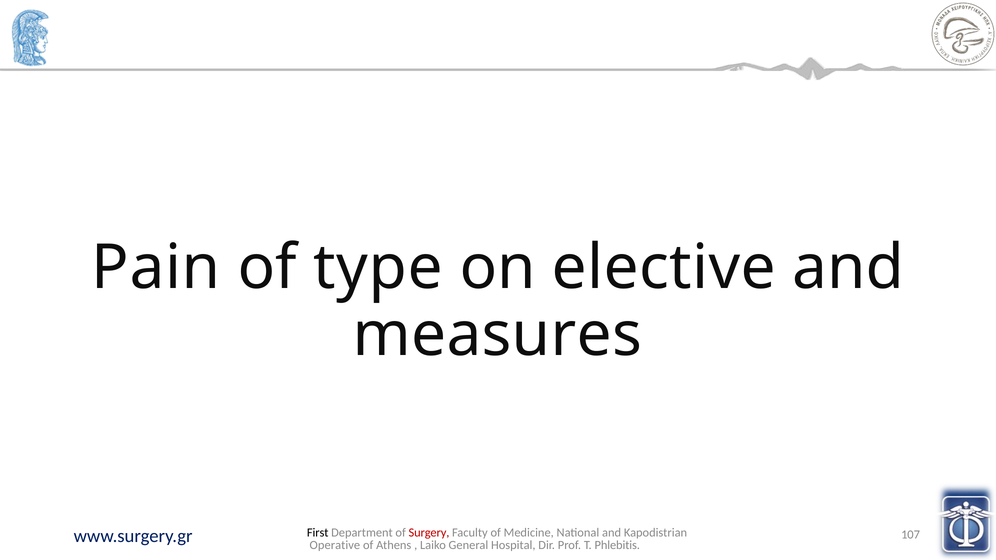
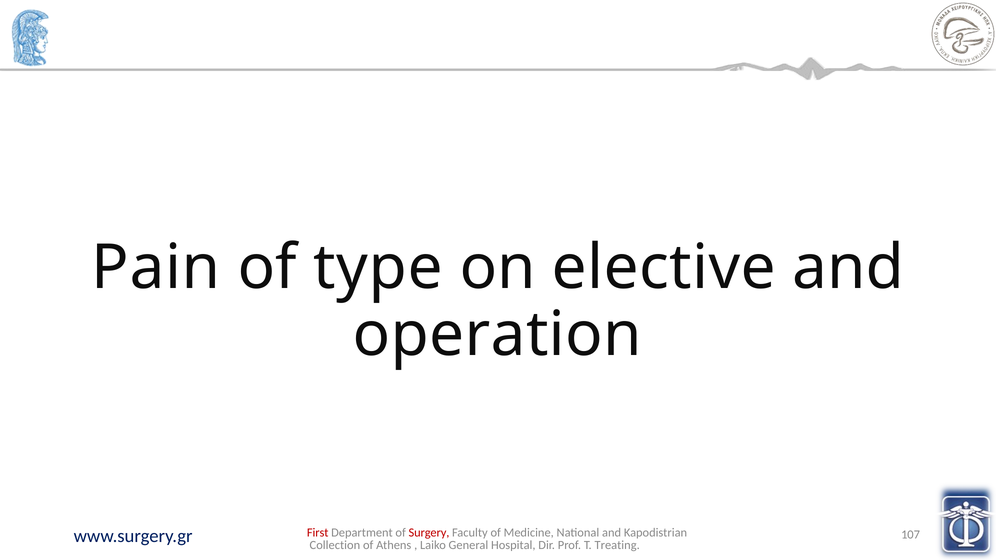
measures: measures -> operation (497, 335)
First colour: black -> red (318, 533)
Operative: Operative -> Collection (335, 546)
Phlebitis: Phlebitis -> Treating (617, 546)
